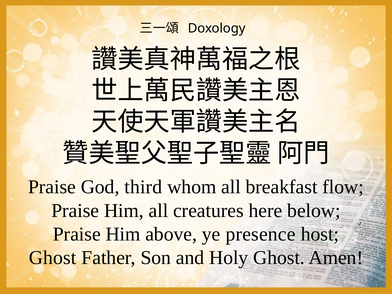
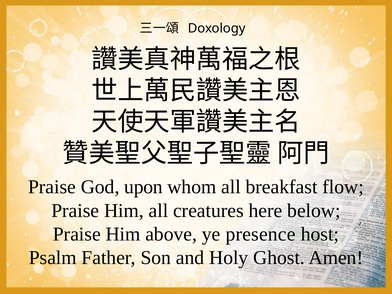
third: third -> upon (143, 187)
Ghost: Ghost -> Psalm (53, 258)
